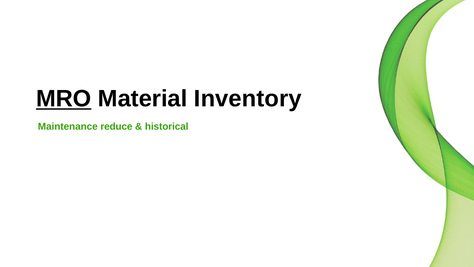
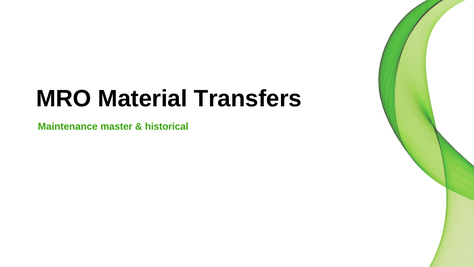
MRO underline: present -> none (64, 99)
Inventory: Inventory -> Transfers (248, 99)
reduce: reduce -> master (116, 126)
